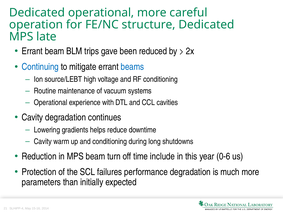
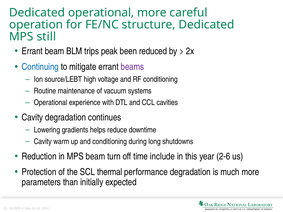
late: late -> still (46, 37)
gave: gave -> peak (109, 51)
beams colour: blue -> purple (132, 67)
0-6: 0-6 -> 2-6 (223, 156)
failures: failures -> thermal (110, 172)
